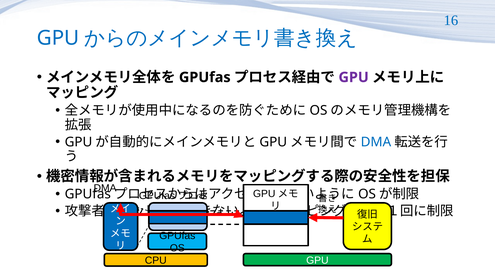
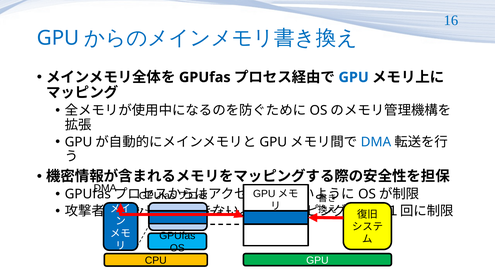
GPU colour: purple -> blue (354, 77)
